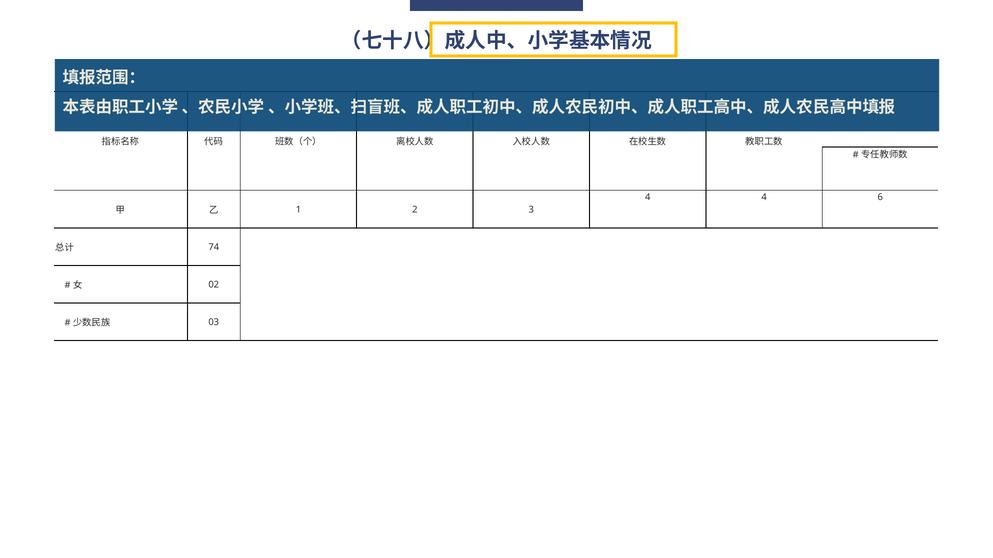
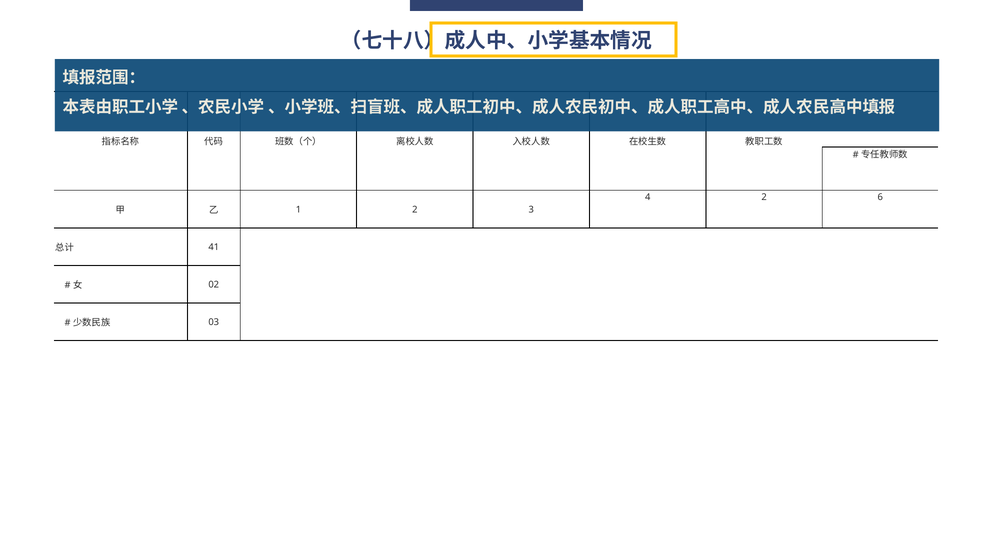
4 4: 4 -> 2 (764, 197)
74: 74 -> 41 (214, 247)
